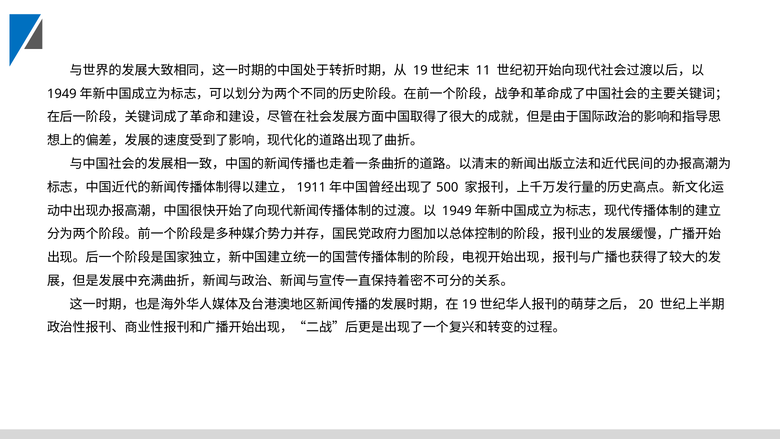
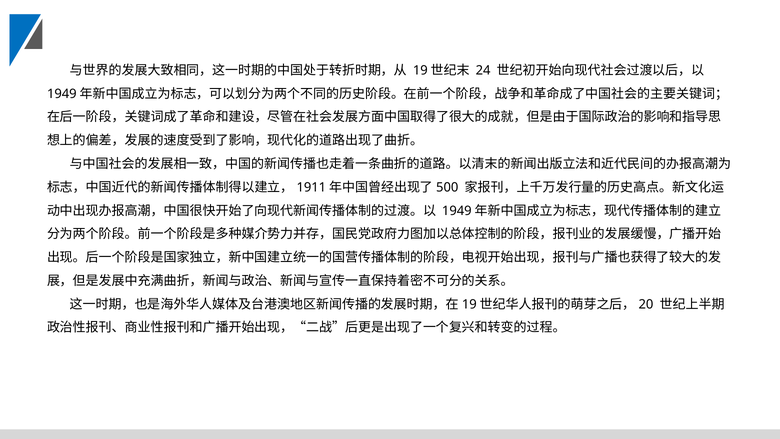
11: 11 -> 24 (483, 70)
